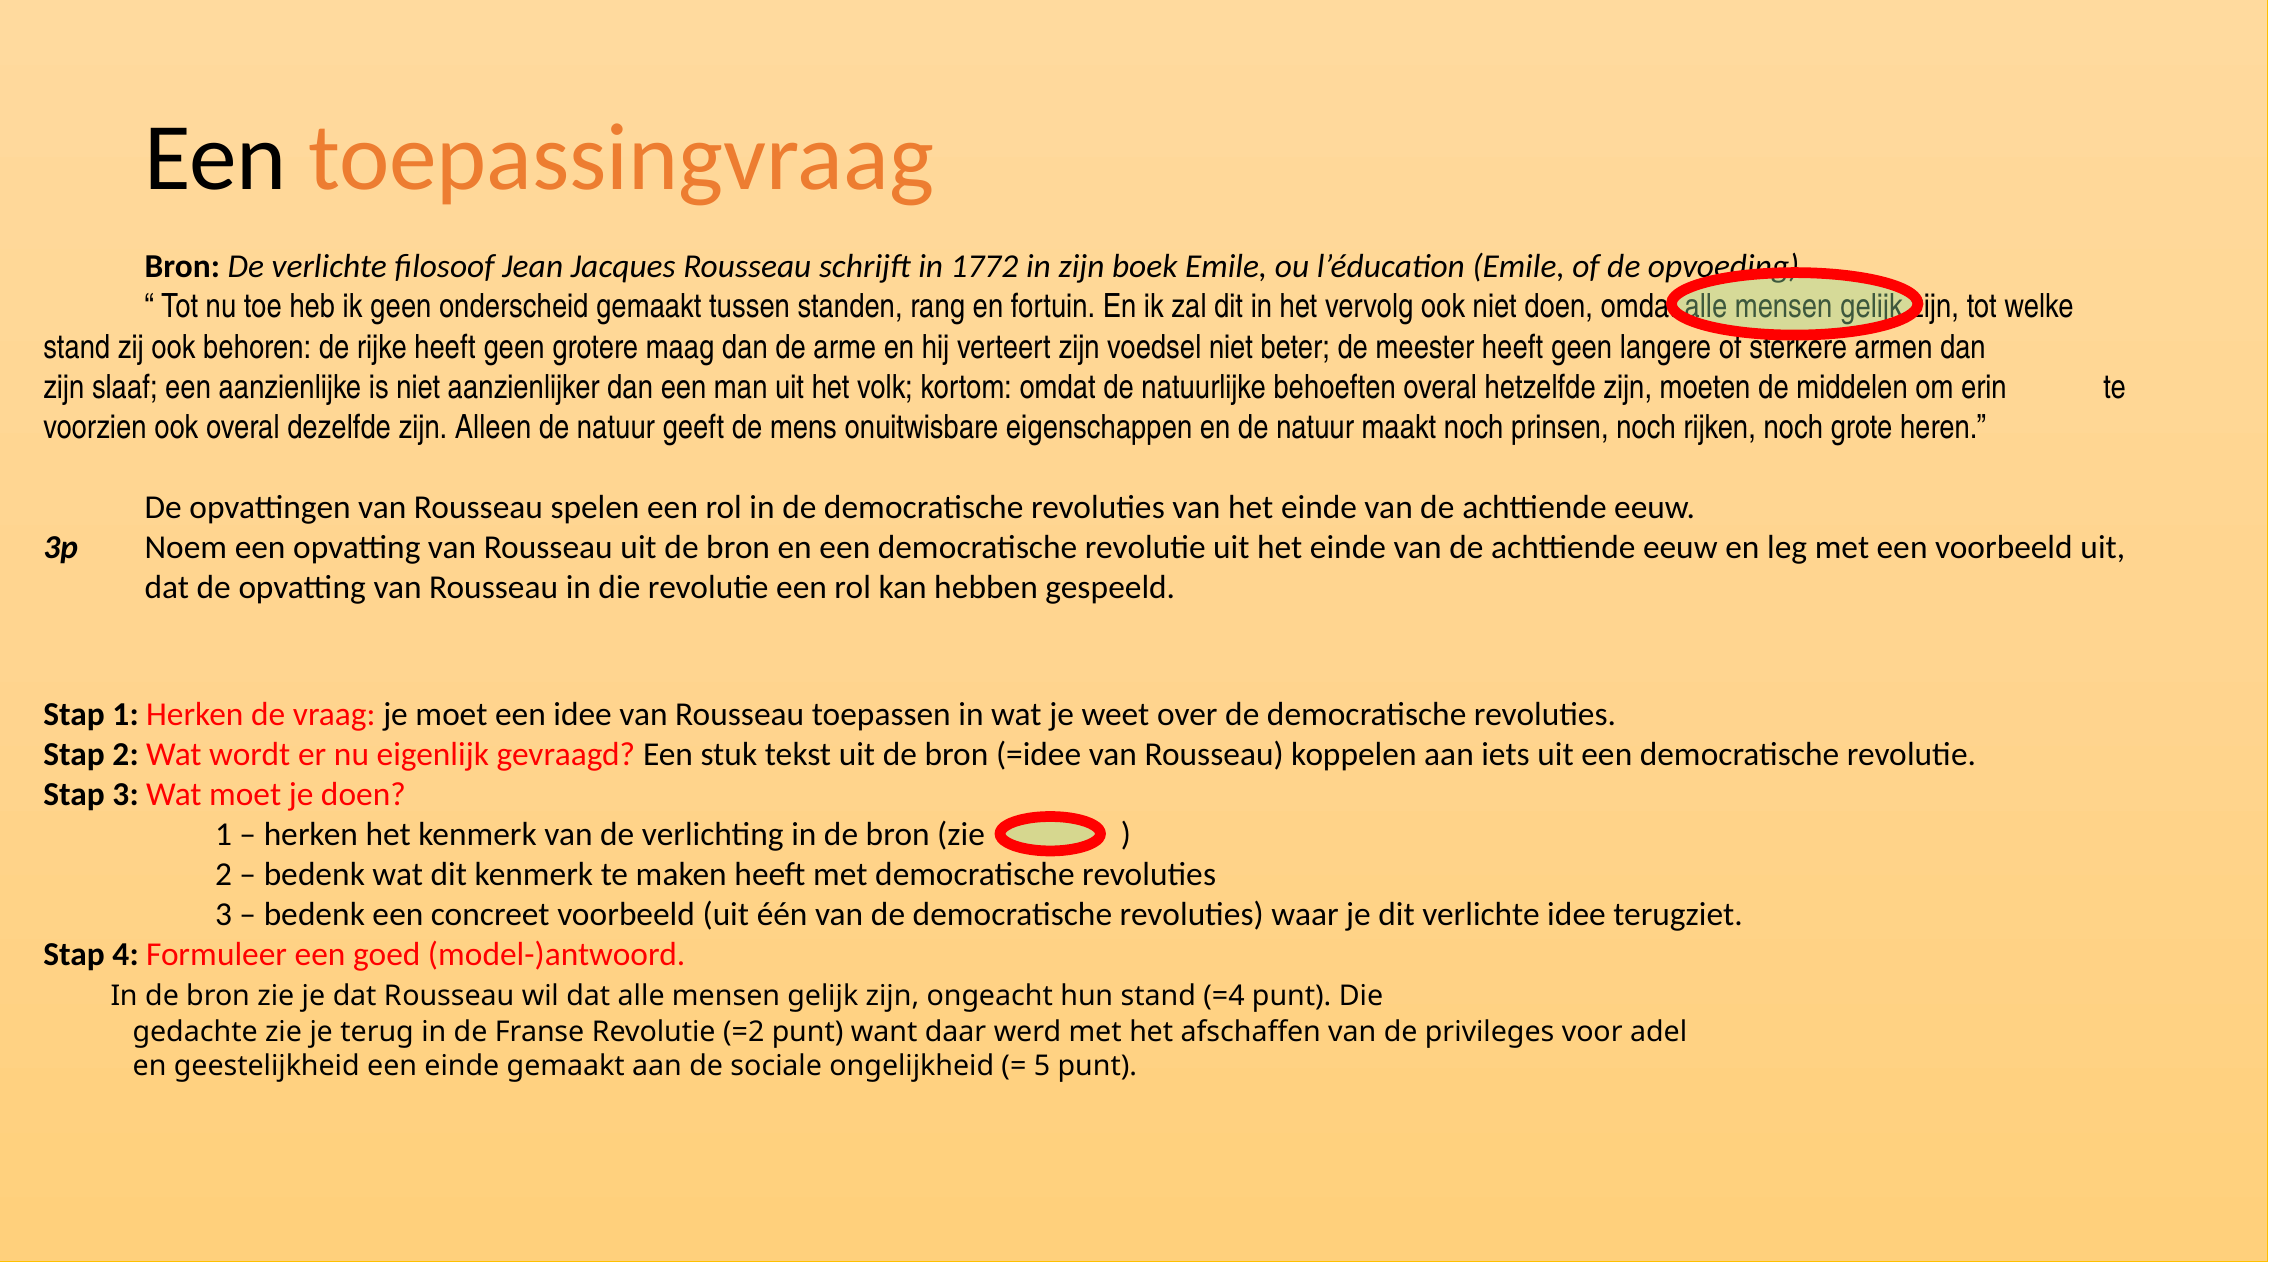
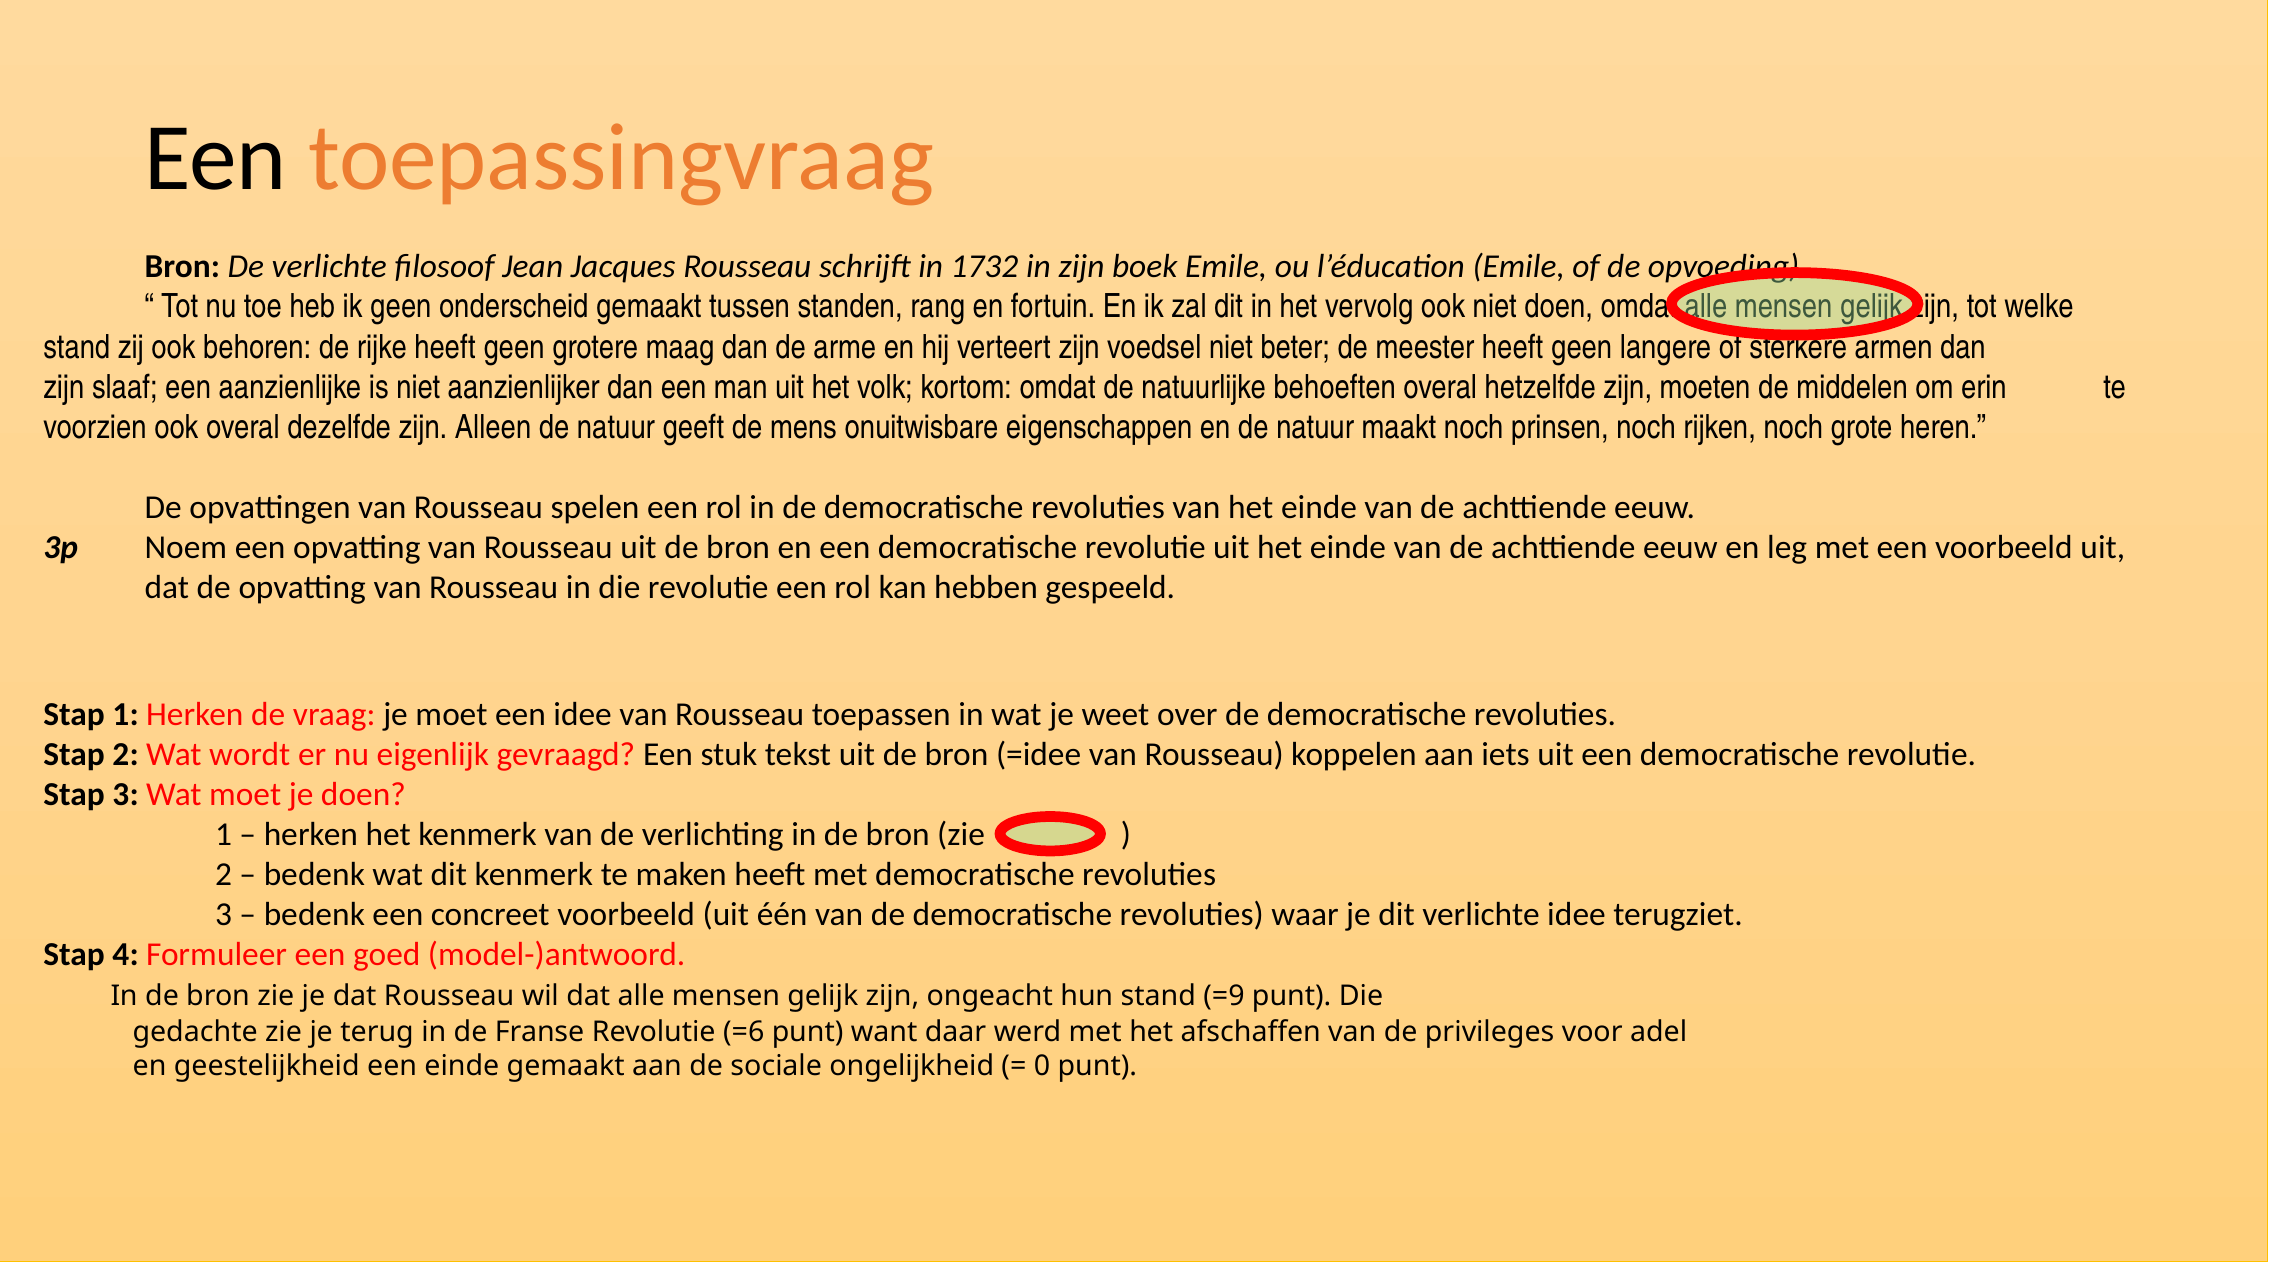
1772: 1772 -> 1732 (984, 267)
=4: =4 -> =9 (1224, 996)
=2: =2 -> =6 (744, 1031)
5: 5 -> 0 (1042, 1066)
